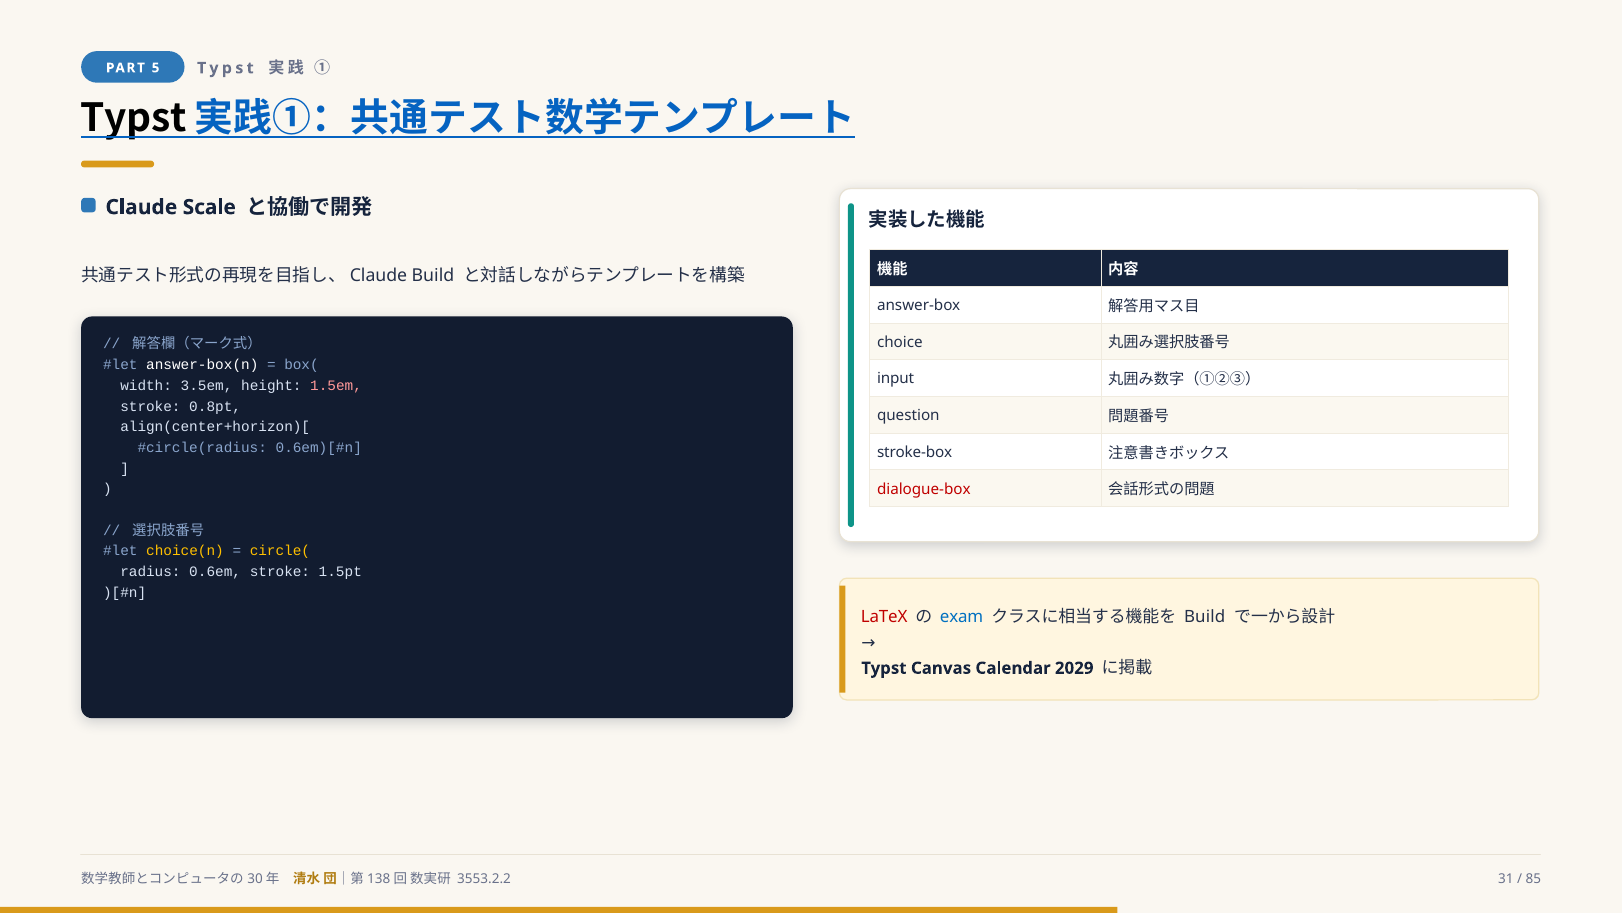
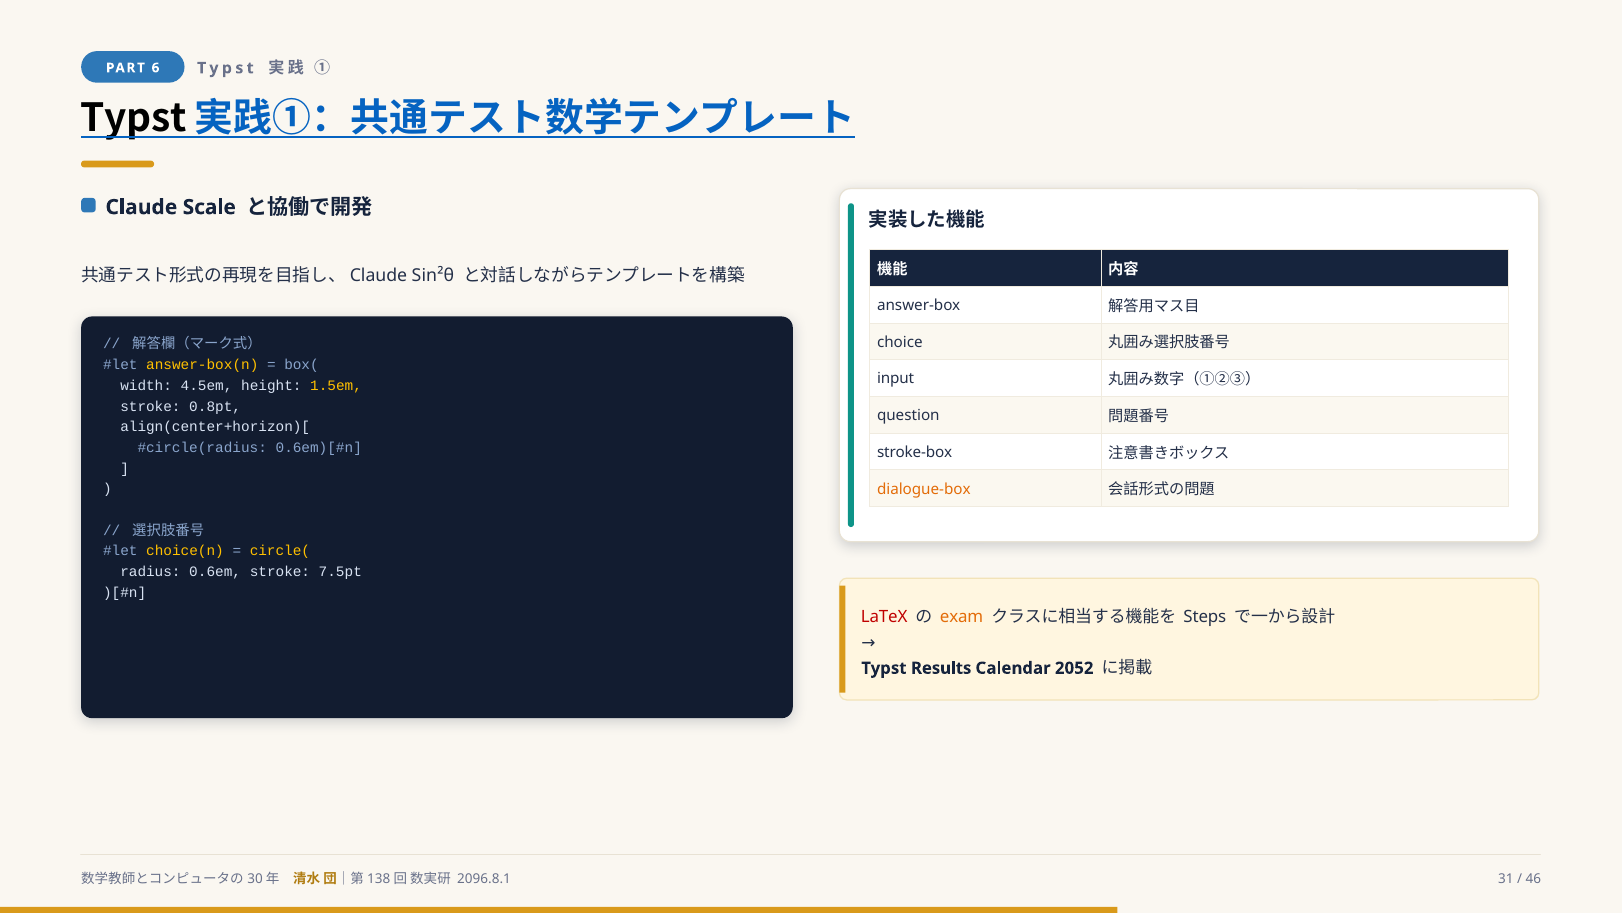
5: 5 -> 6 (156, 68)
Build: Build -> Sin²θ (433, 275)
answer-box(n colour: white -> yellow (202, 365)
3.5em: 3.5em -> 4.5em (207, 385)
1.5em colour: pink -> yellow (336, 385)
dialogue-box colour: red -> orange (924, 489)
1.5pt: 1.5pt -> 7.5pt (340, 572)
exam colour: blue -> orange (962, 617)
Build: Build -> Steps (1205, 617)
Canvas: Canvas -> Results (941, 668)
2029: 2029 -> 2052 (1074, 668)
3553.2.2: 3553.2.2 -> 2096.8.1 (484, 878)
85: 85 -> 46 (1533, 878)
